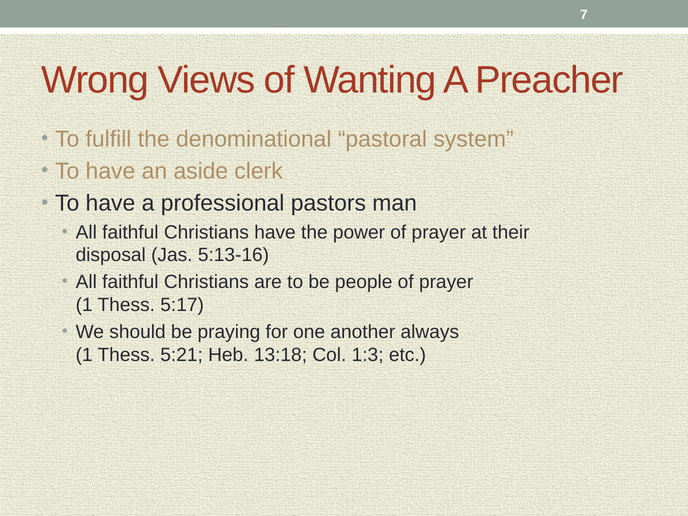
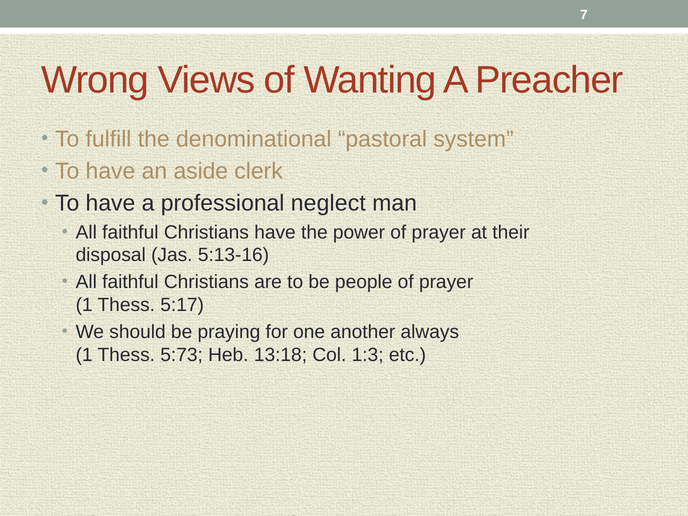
pastors: pastors -> neglect (328, 203)
5:21: 5:21 -> 5:73 (182, 355)
